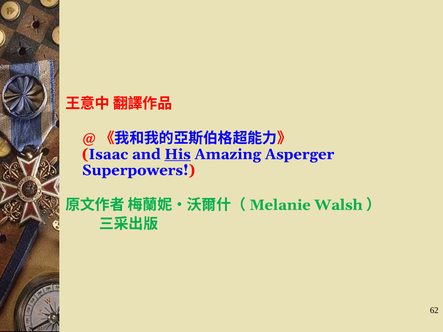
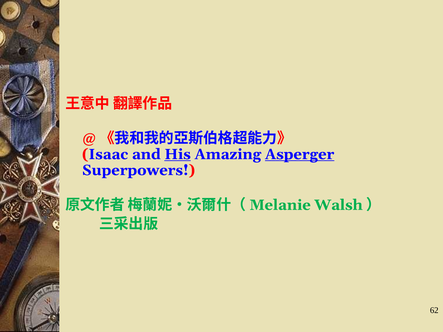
Asperger underline: none -> present (300, 154)
